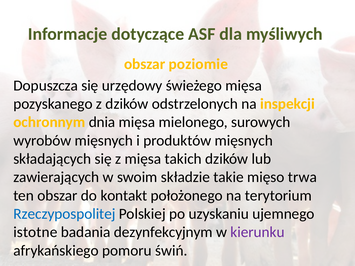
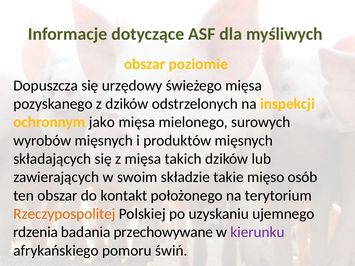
dnia: dnia -> jako (102, 122)
trwa: trwa -> osób (302, 177)
Rzeczypospolitej colour: blue -> orange (64, 214)
istotne: istotne -> rdzenia (35, 232)
dezynfekcyjnym: dezynfekcyjnym -> przechowywane (163, 232)
